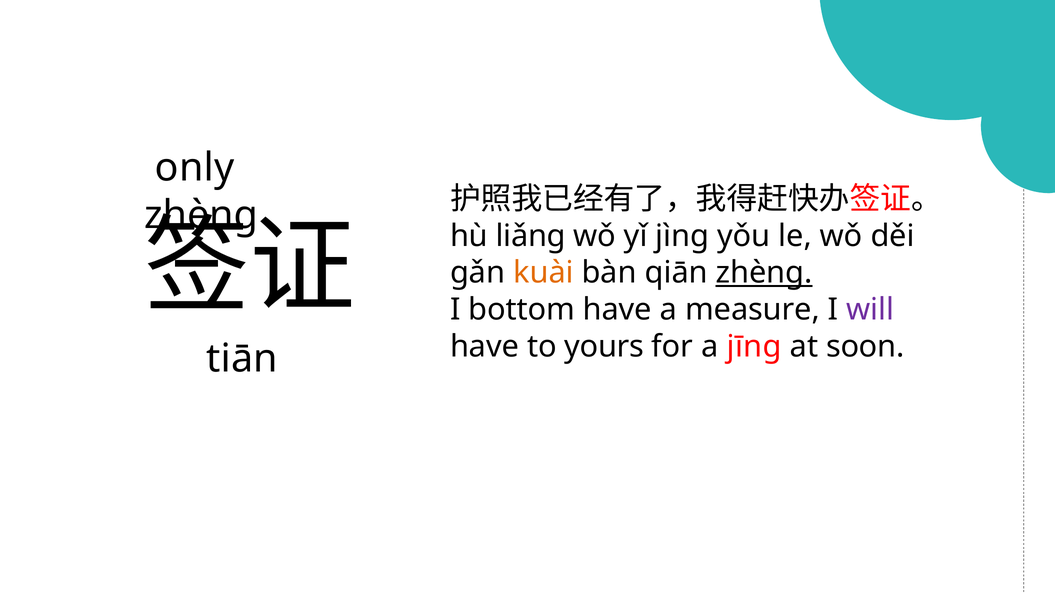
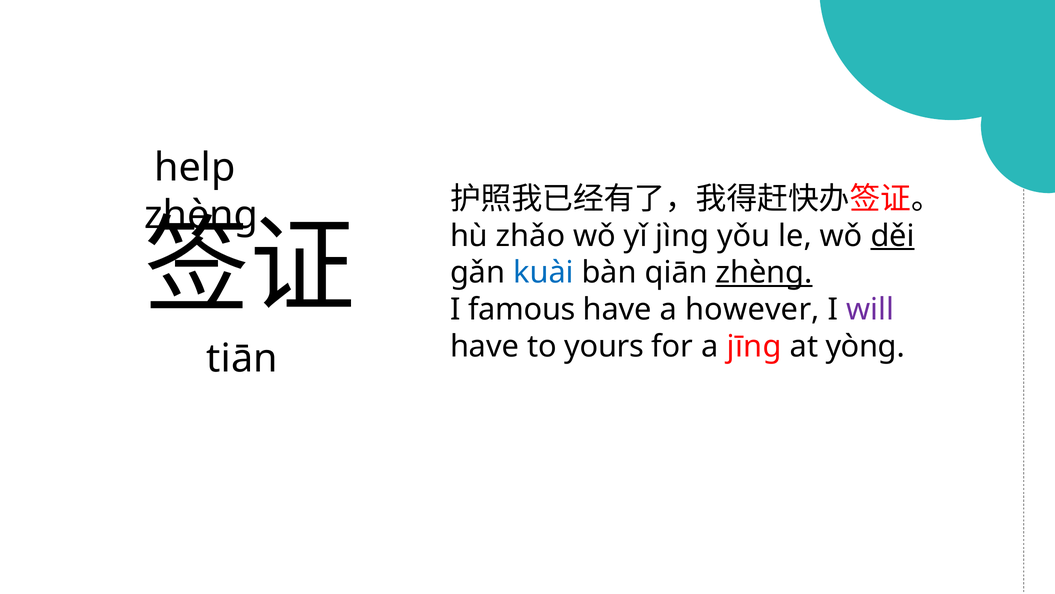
only: only -> help (195, 168)
liǎng: liǎng -> zhǎo (531, 236)
děi underline: none -> present (893, 236)
kuài colour: orange -> blue (543, 273)
bottom: bottom -> famous (522, 310)
measure: measure -> however (752, 310)
soon: soon -> yòng (865, 346)
